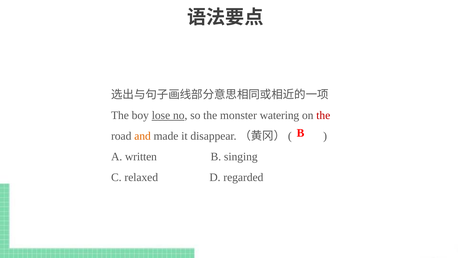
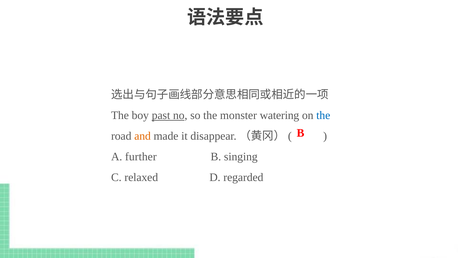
lose: lose -> past (161, 115)
the colour: red -> blue (323, 115)
written: written -> further (141, 156)
